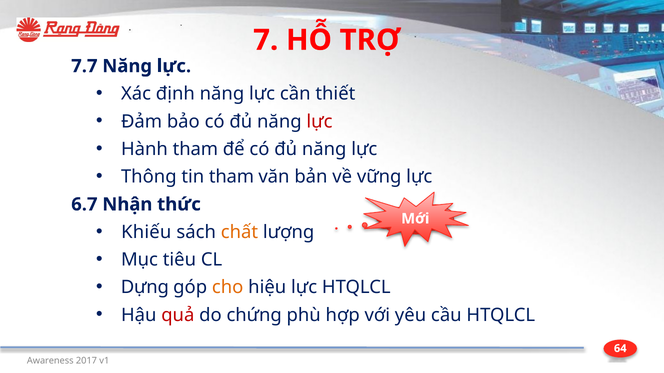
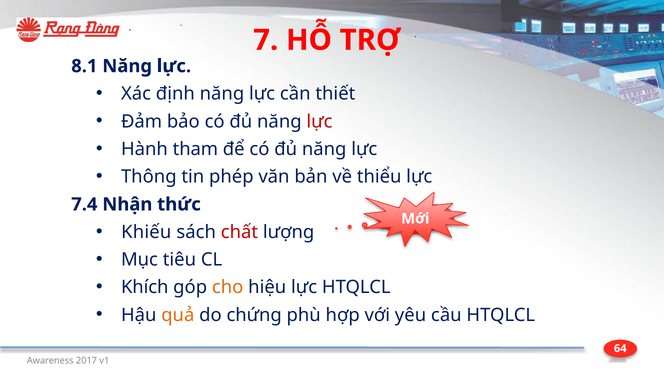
7.7: 7.7 -> 8.1 (84, 66)
tin tham: tham -> phép (231, 177)
vững: vững -> thiểu (379, 177)
6.7: 6.7 -> 7.4 (84, 205)
chất colour: orange -> red (239, 232)
Dựng: Dựng -> Khích (145, 288)
quả colour: red -> orange (178, 315)
